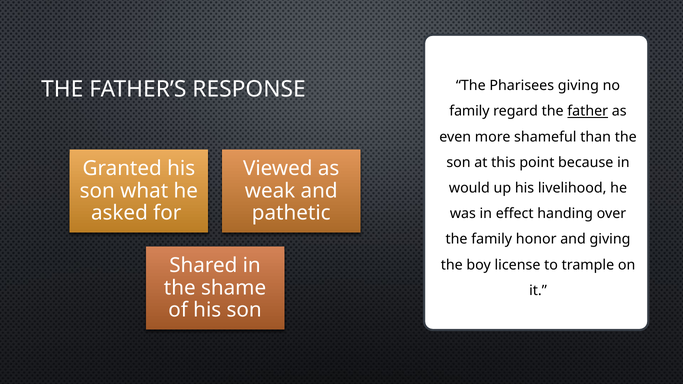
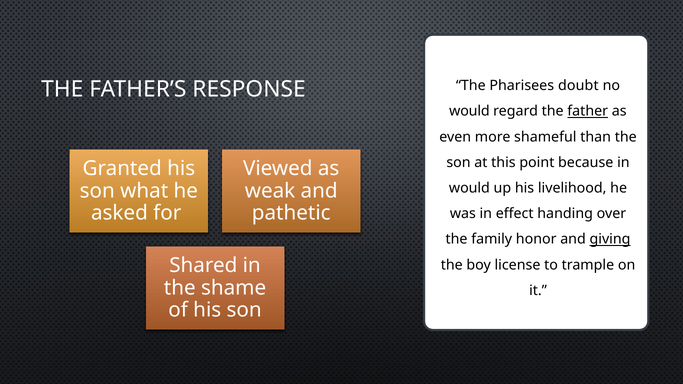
Pharisees giving: giving -> doubt (578, 86)
family: family -> would (469, 111)
giving underline: none -> present (610, 239)
